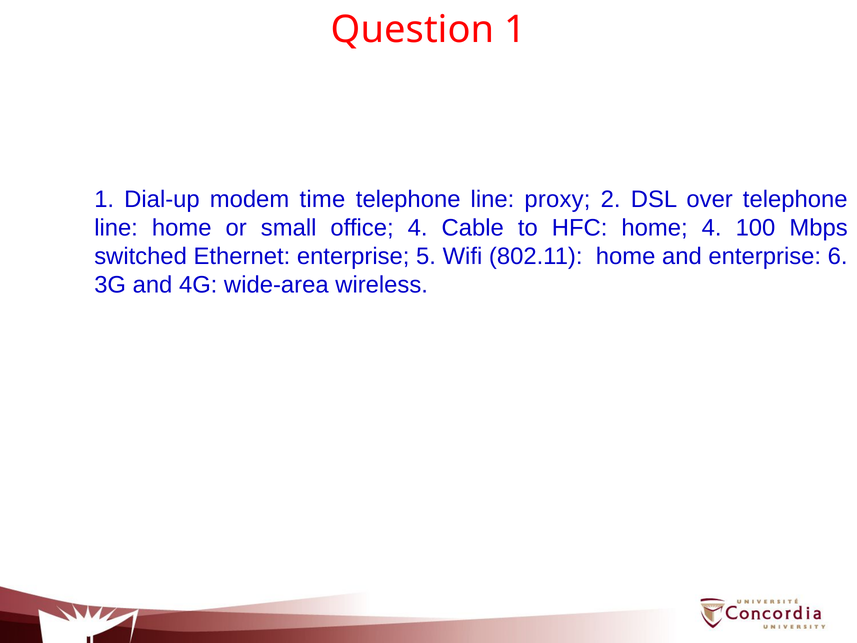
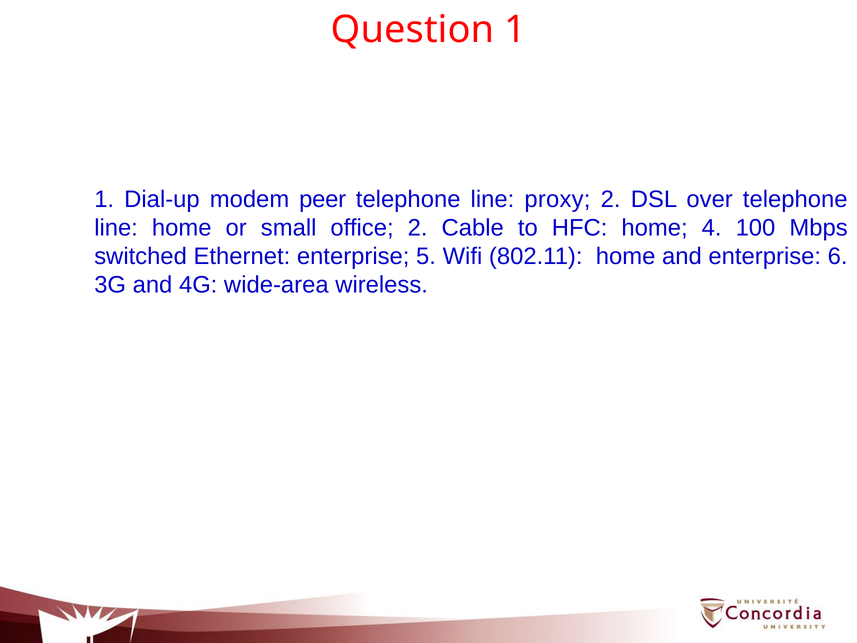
time: time -> peer (323, 199)
office 4: 4 -> 2 (418, 228)
